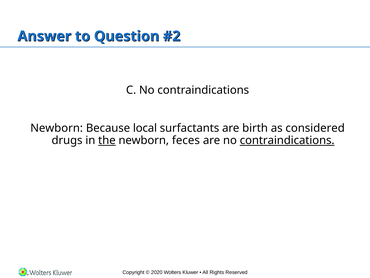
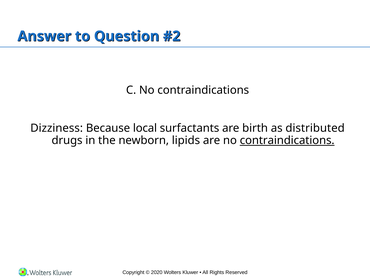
Newborn: Newborn -> Dizziness (57, 128)
considered: considered -> distributed (315, 128)
the underline: present -> none (107, 140)
feces: feces -> lipids (186, 140)
